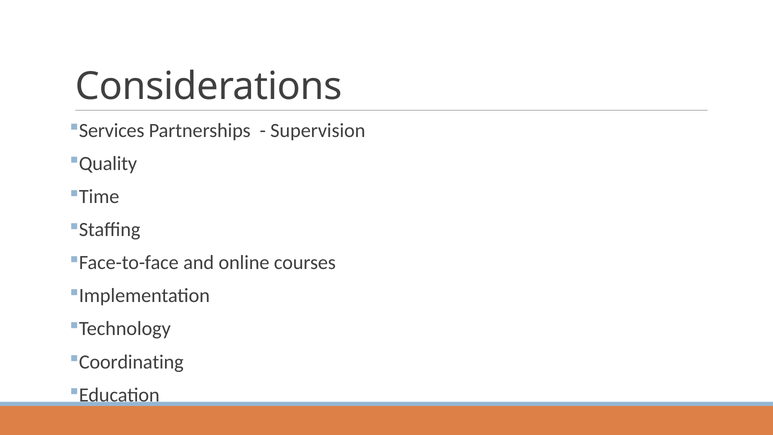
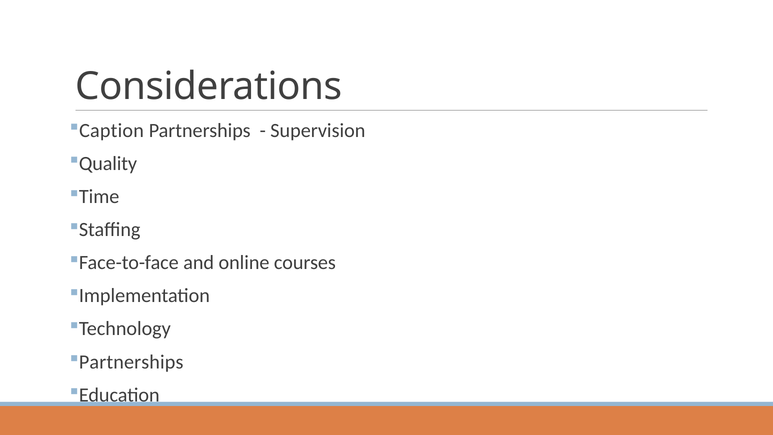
Services: Services -> Caption (111, 131)
Coordinating: Coordinating -> Partnerships (131, 362)
